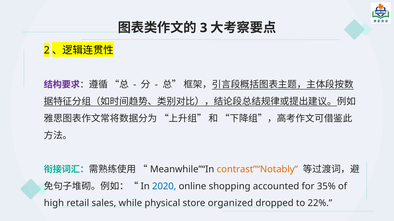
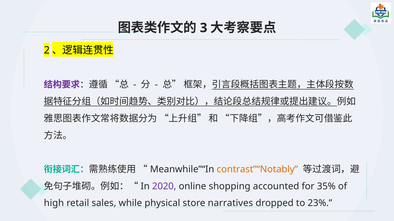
2020 colour: blue -> purple (164, 187)
organized: organized -> narratives (230, 204)
22%: 22% -> 23% (320, 204)
